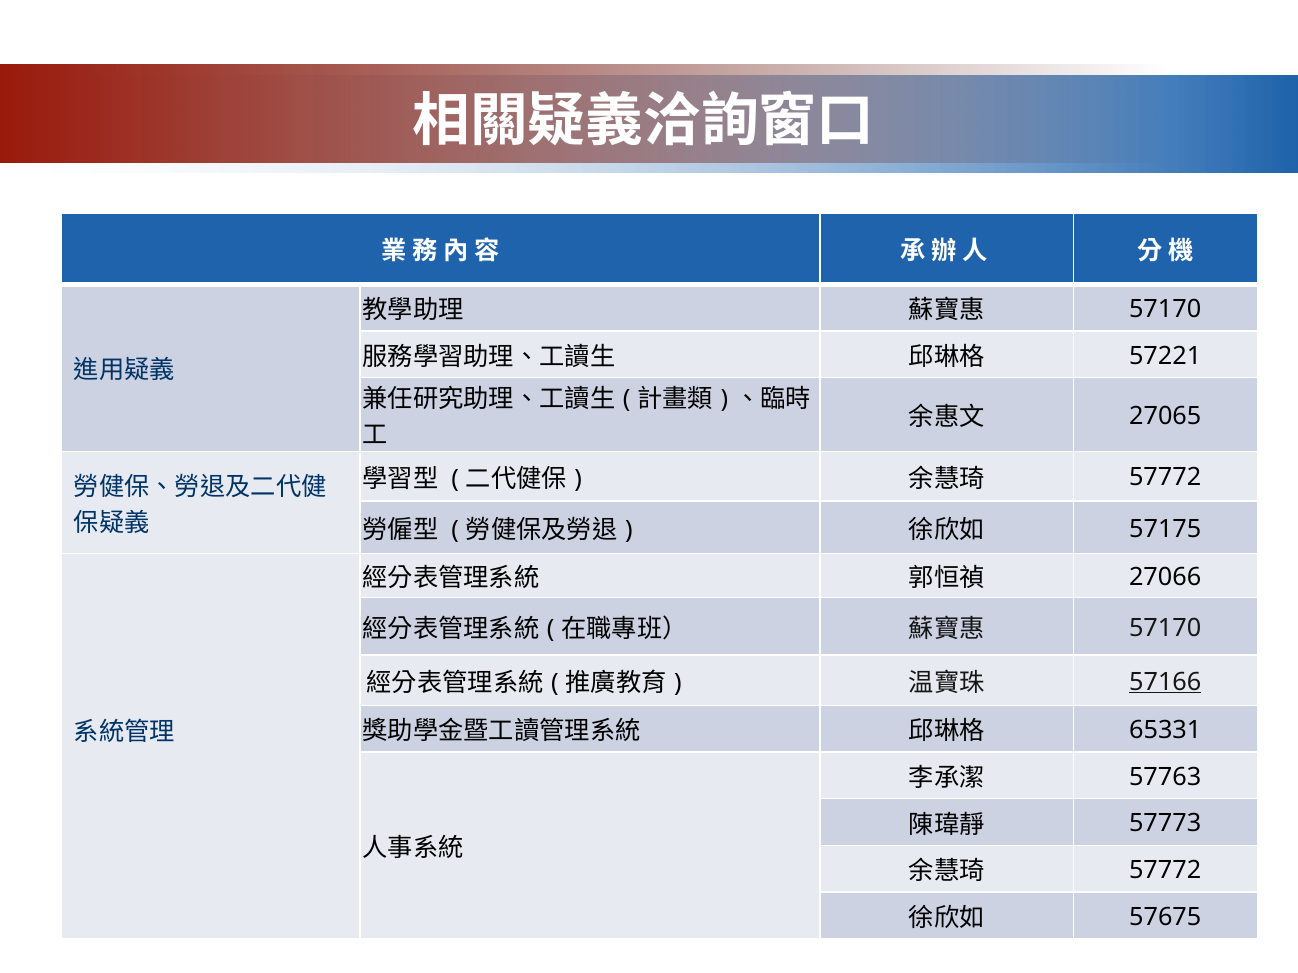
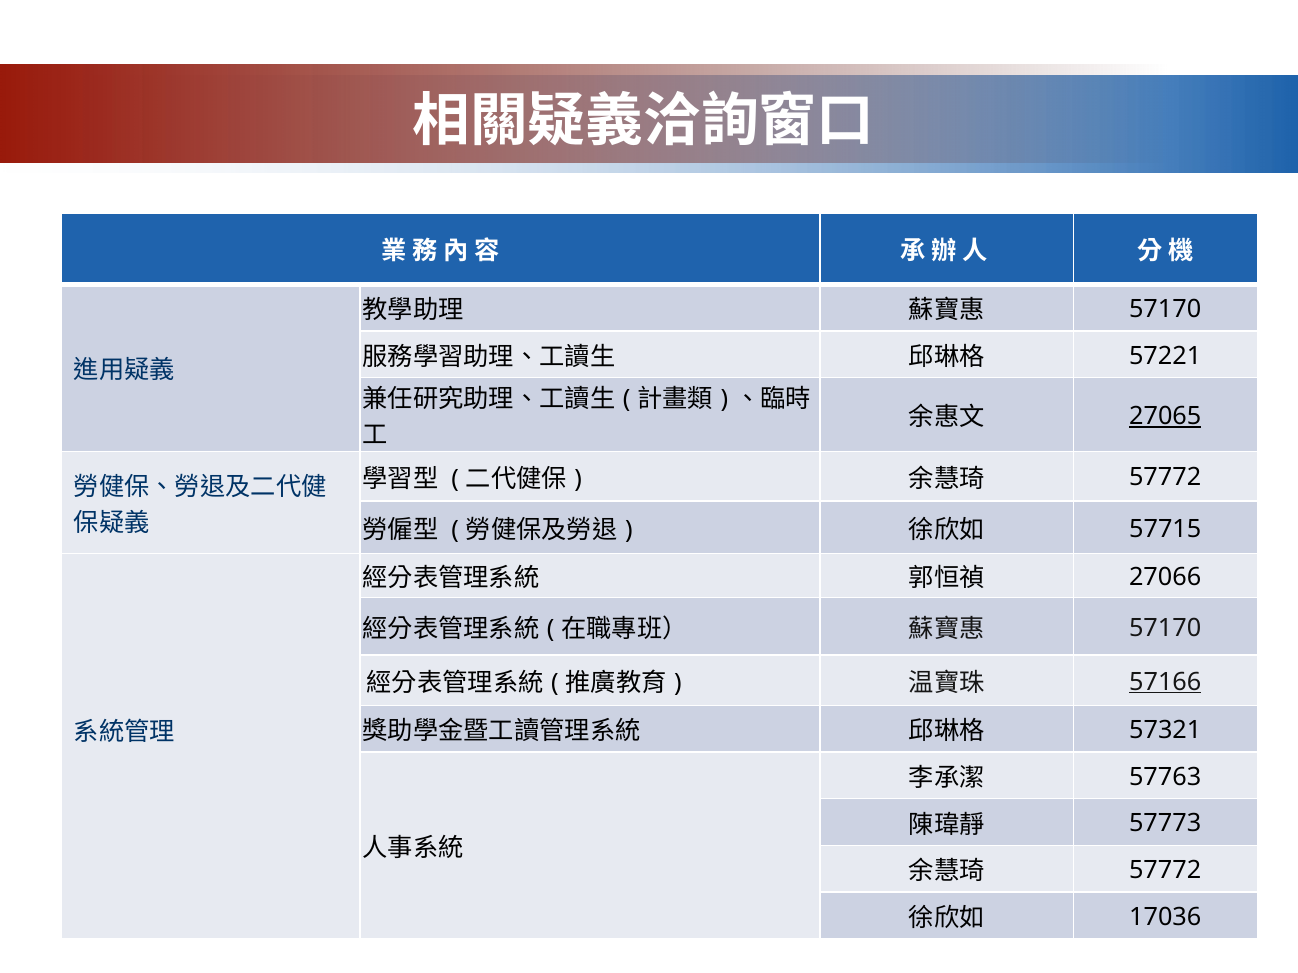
27065 underline: none -> present (1165, 416)
57175: 57175 -> 57715 (1165, 529)
65331: 65331 -> 57321 (1165, 731)
57675: 57675 -> 17036 (1165, 917)
